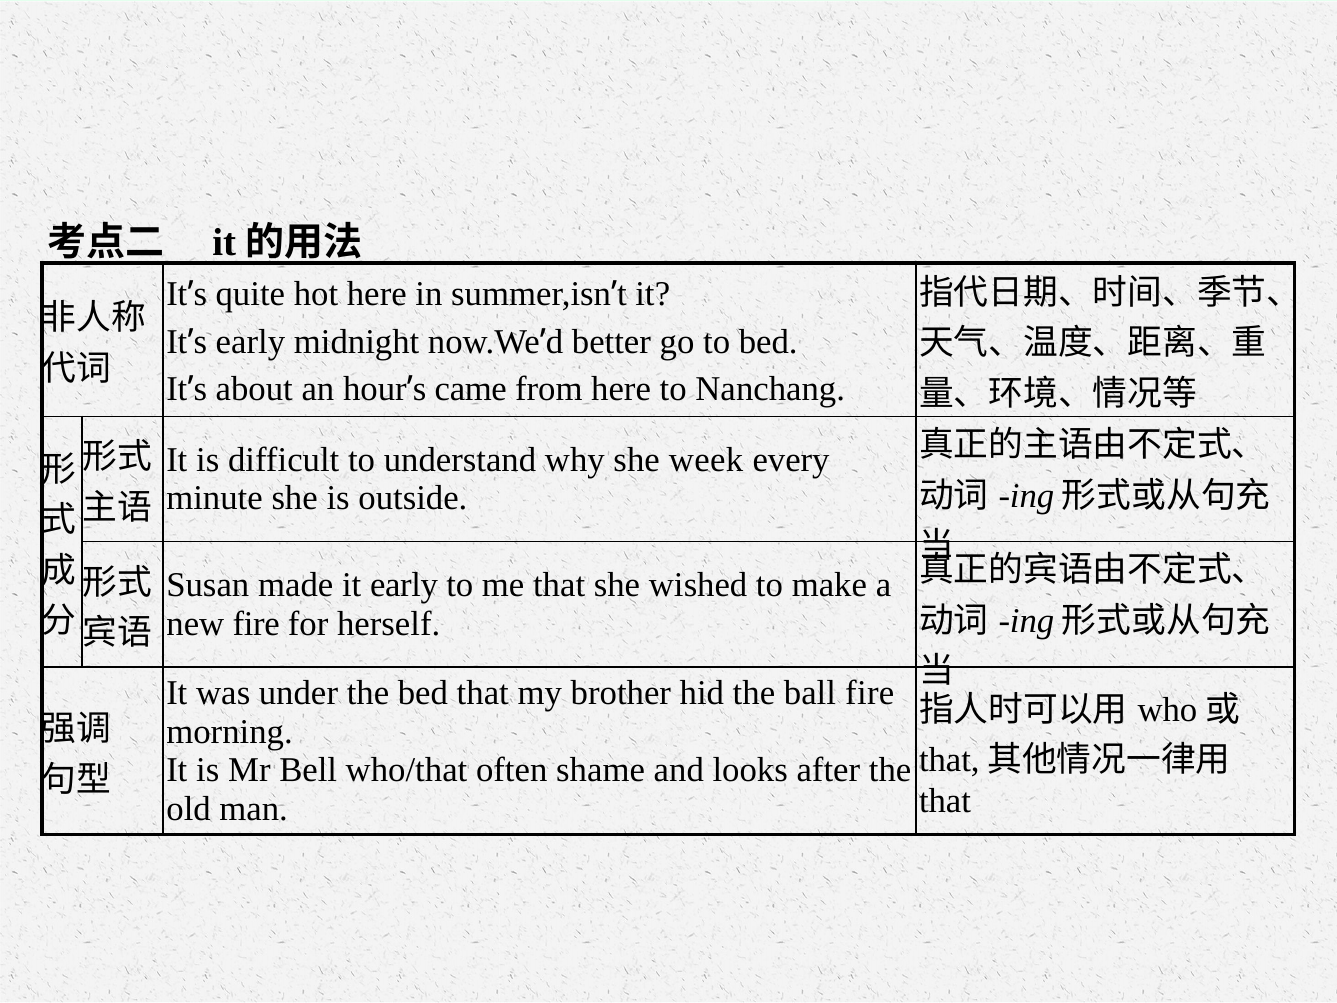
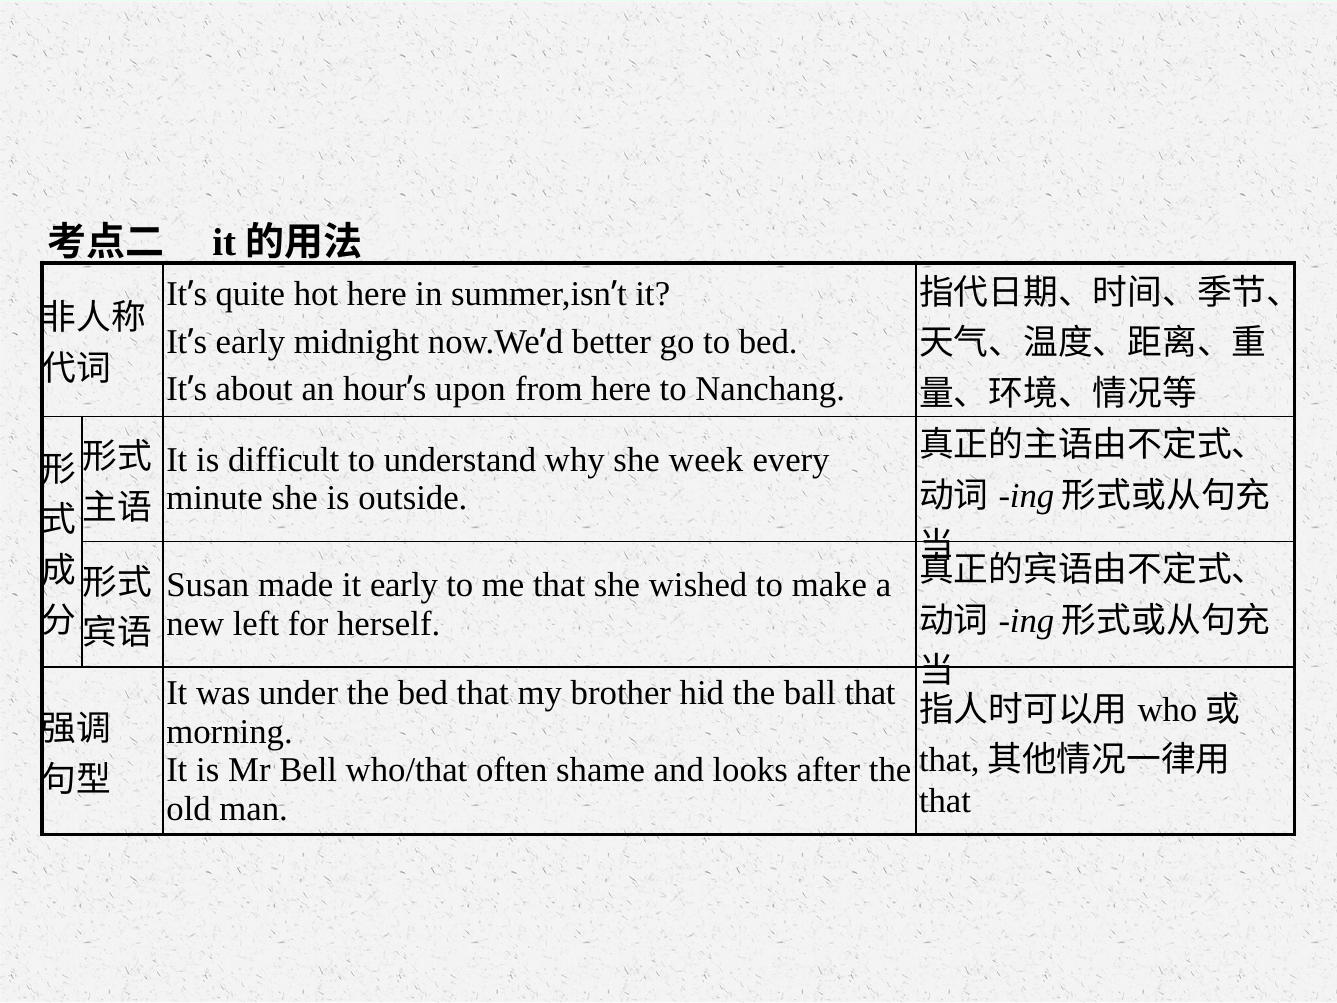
came: came -> upon (470, 389)
new fire: fire -> left (256, 624)
ball fire: fire -> that (870, 693)
